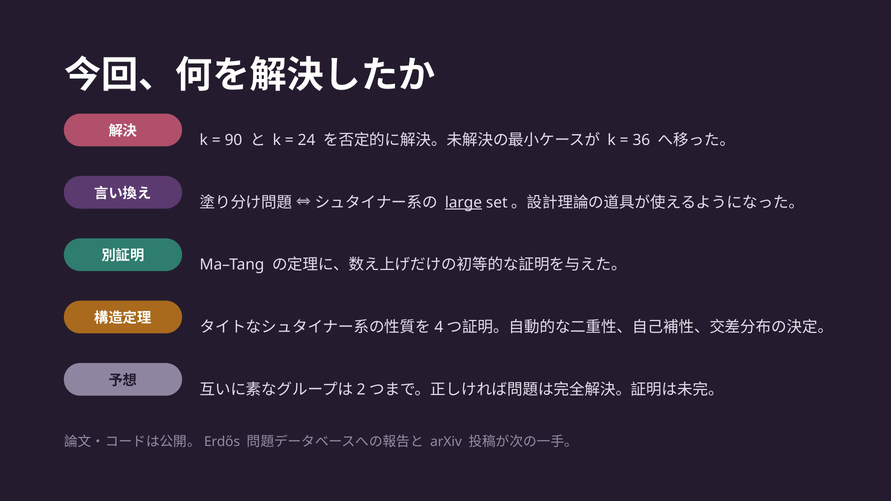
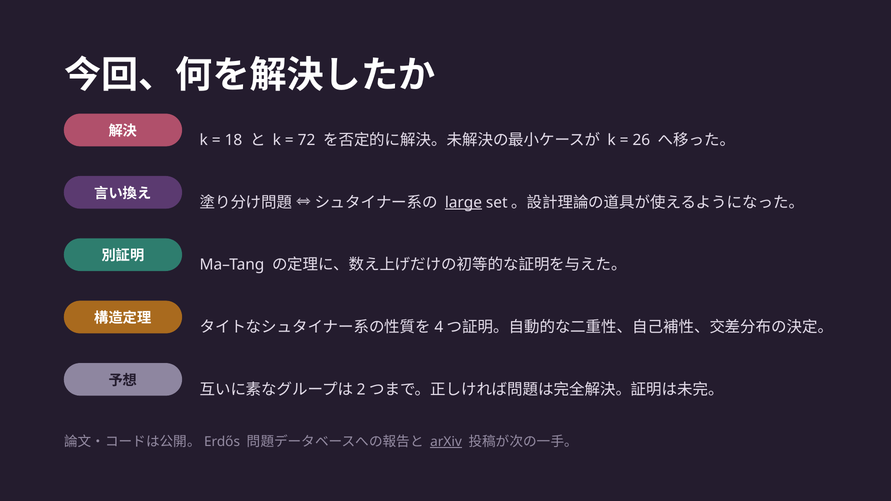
90: 90 -> 18 (234, 140)
24: 24 -> 72 (307, 140)
36: 36 -> 26 (641, 140)
arXiv underline: none -> present (446, 442)
